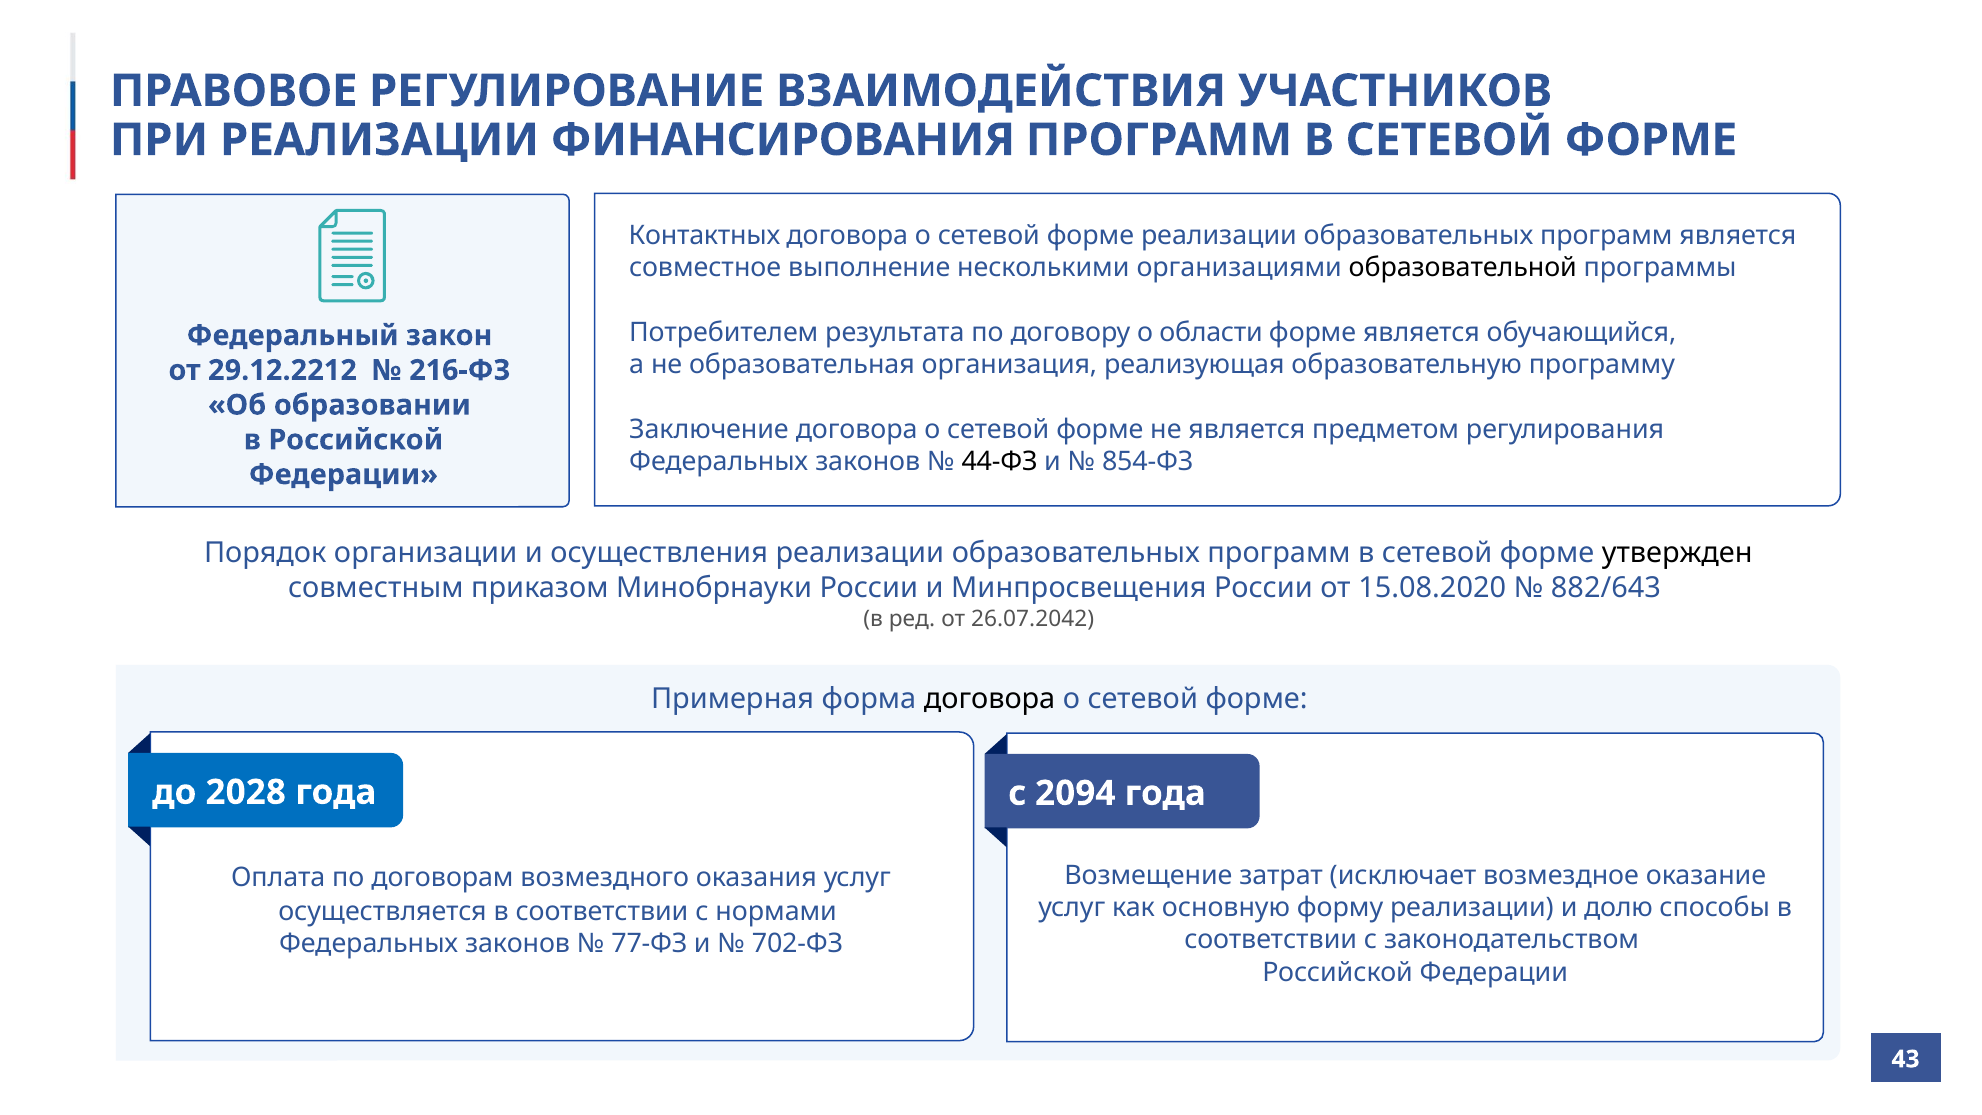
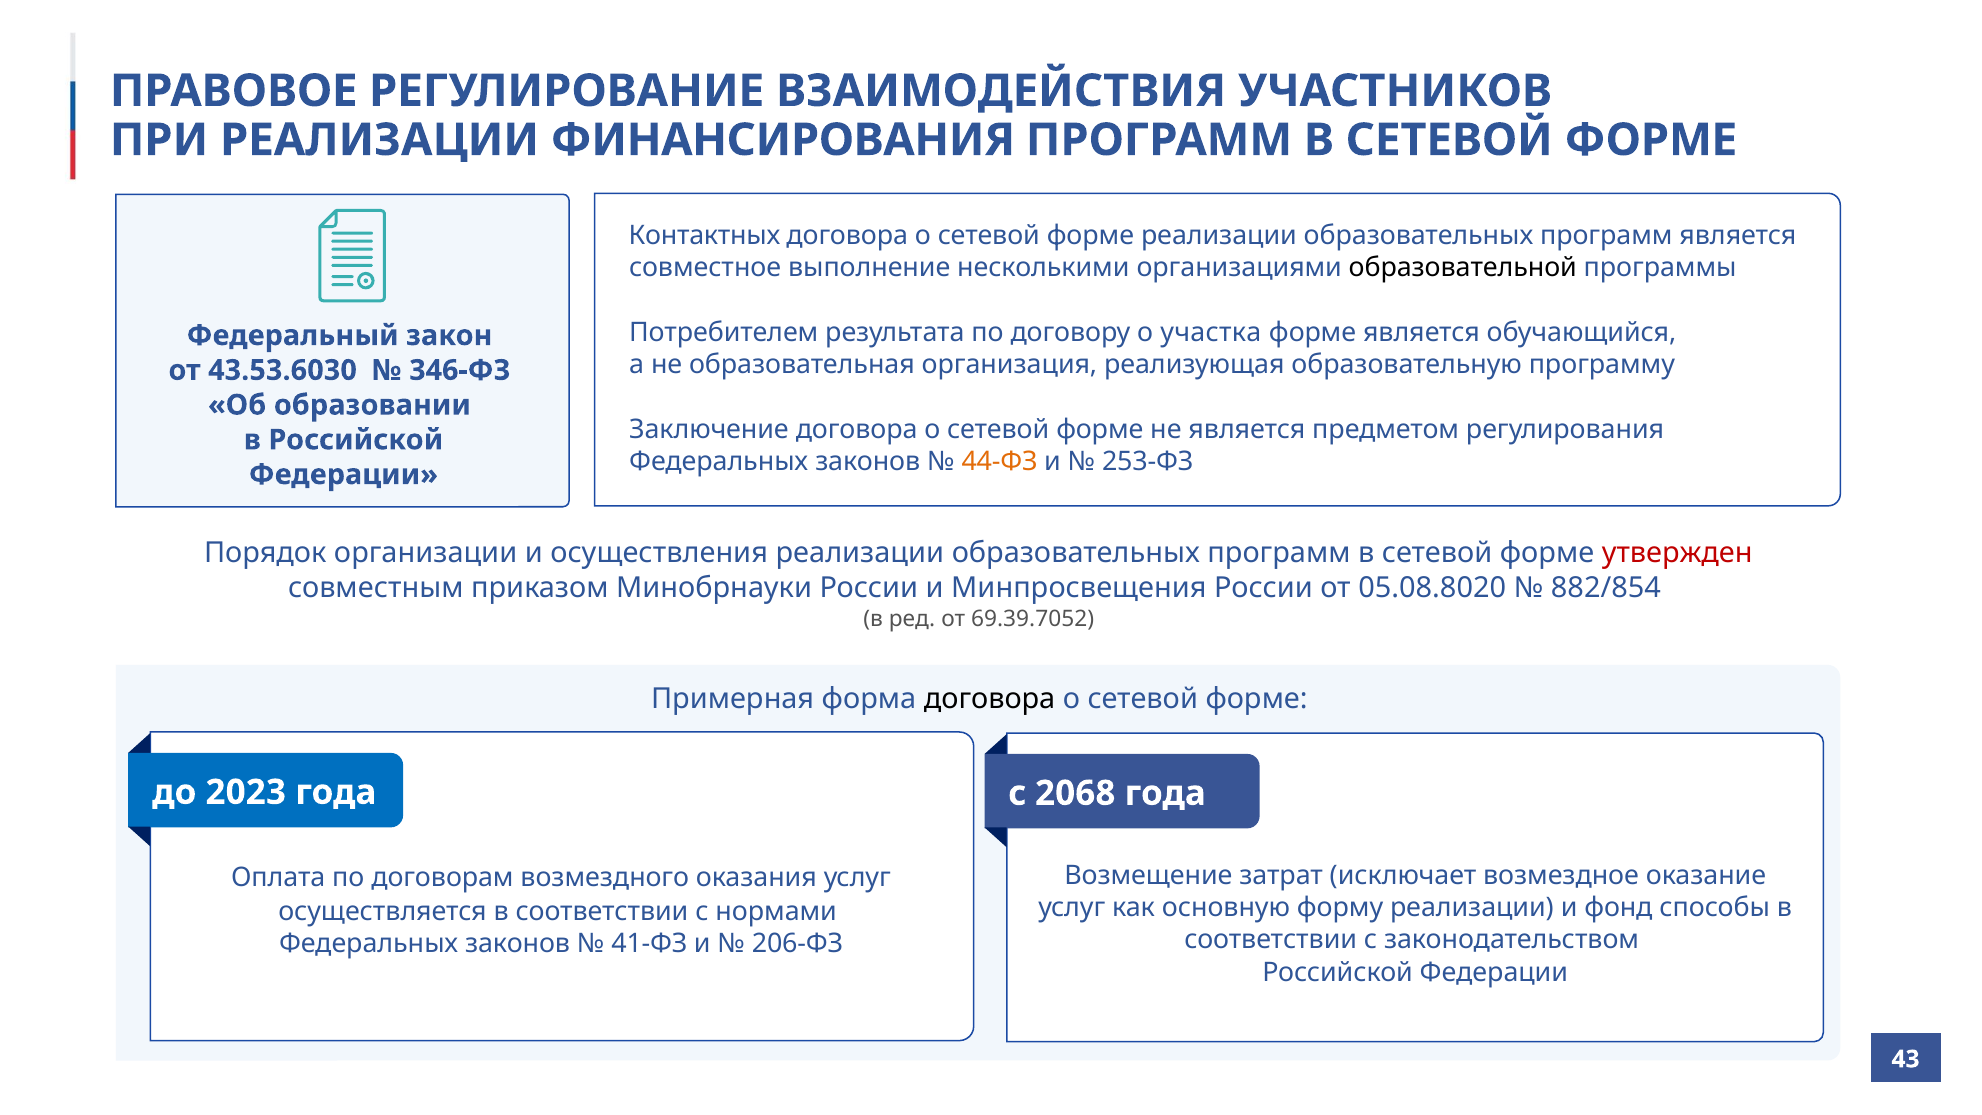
области: области -> участка (1211, 332)
29.12.2212: 29.12.2212 -> 43.53.6030 (282, 370)
216-ФЗ: 216-ФЗ -> 346-ФЗ (460, 370)
44-ФЗ colour: black -> orange (1000, 461)
854-ФЗ: 854-ФЗ -> 253-ФЗ (1148, 461)
утвержден colour: black -> red (1677, 553)
15.08.2020: 15.08.2020 -> 05.08.8020 (1432, 588)
882/643: 882/643 -> 882/854 (1606, 588)
26.07.2042: 26.07.2042 -> 69.39.7052 (1033, 619)
2028: 2028 -> 2023 (246, 792)
2094: 2094 -> 2068 (1075, 793)
долю: долю -> фонд (1618, 908)
77-ФЗ: 77-ФЗ -> 41-ФЗ (649, 944)
702-ФЗ: 702-ФЗ -> 206-ФЗ (798, 944)
